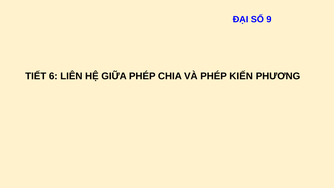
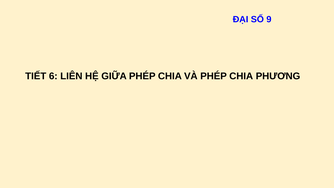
VÀ PHÉP KIẾN: KIẾN -> CHIA (241, 76)
